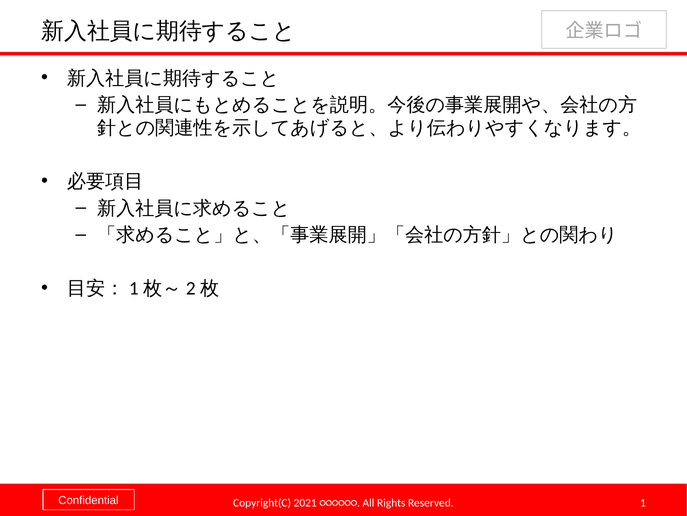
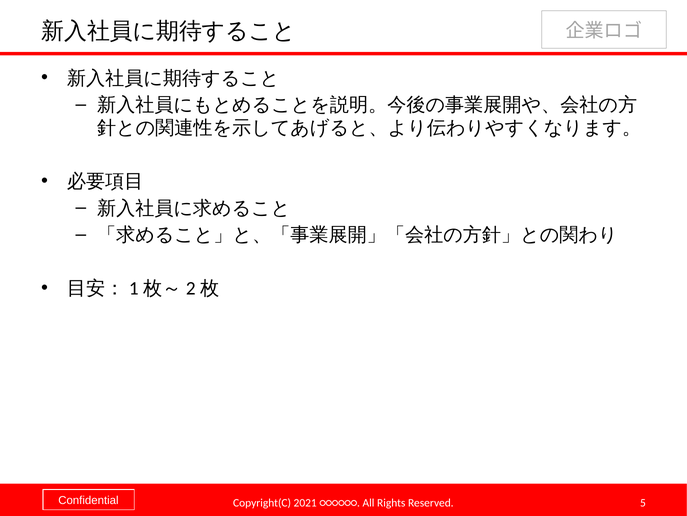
1: 1 -> 5 (643, 502)
